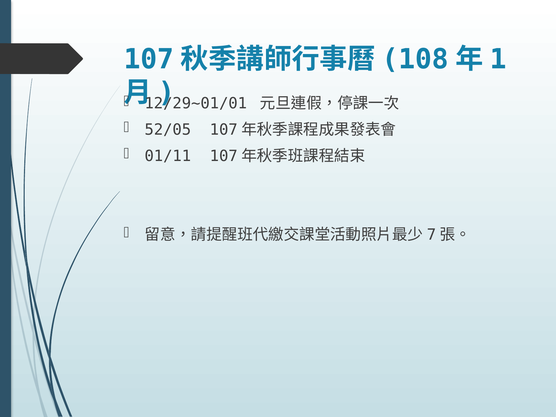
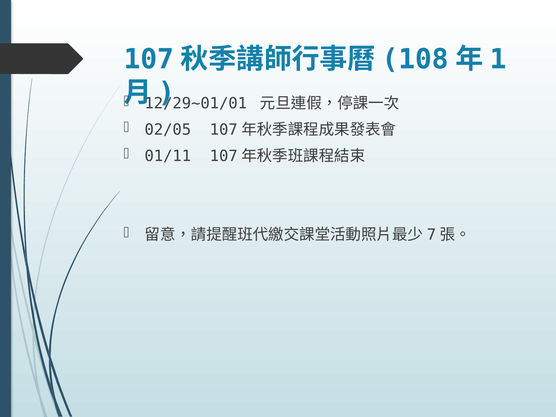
52/05: 52/05 -> 02/05 (168, 130)
